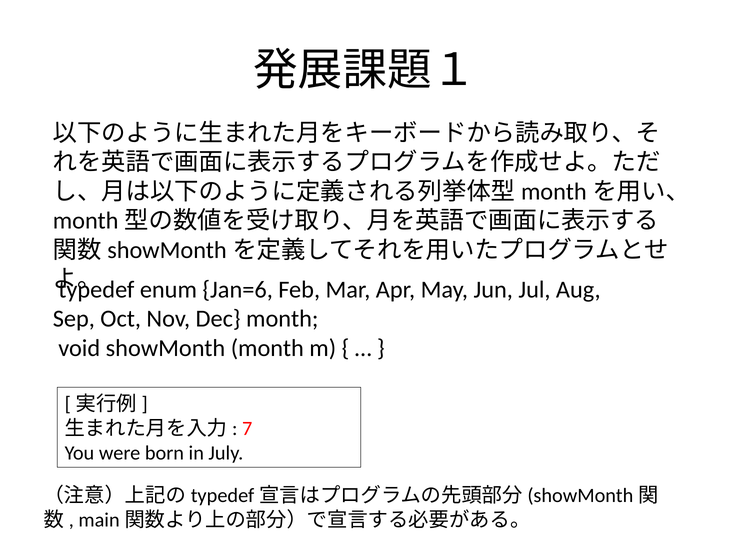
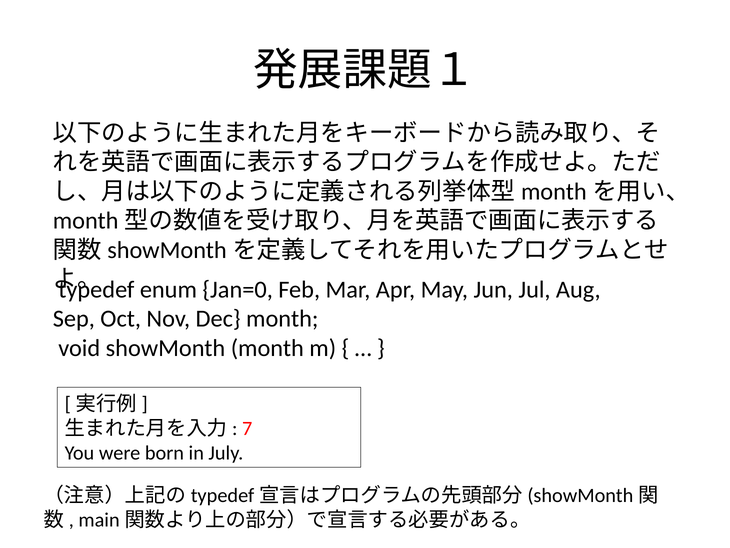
Jan=6: Jan=6 -> Jan=0 (238, 289)
